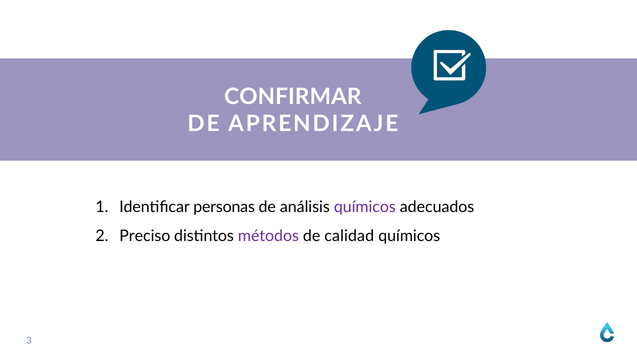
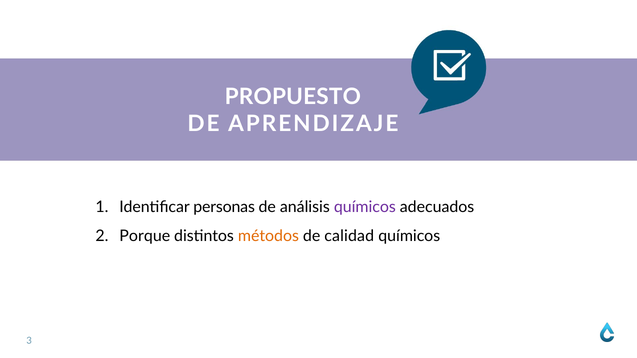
CONFIRMAR: CONFIRMAR -> PROPUESTO (293, 97)
Preciso: Preciso -> Porque (145, 236)
métodos colour: purple -> orange (268, 236)
